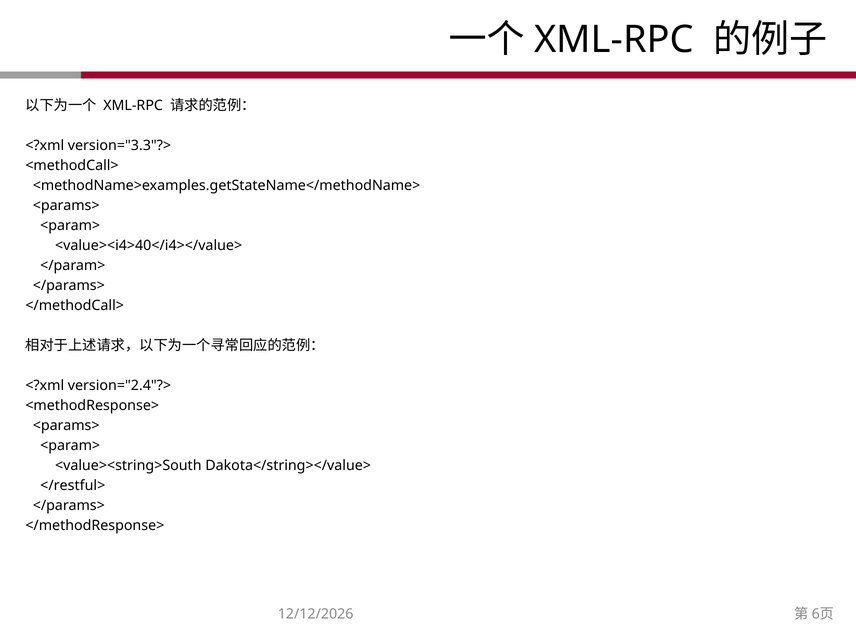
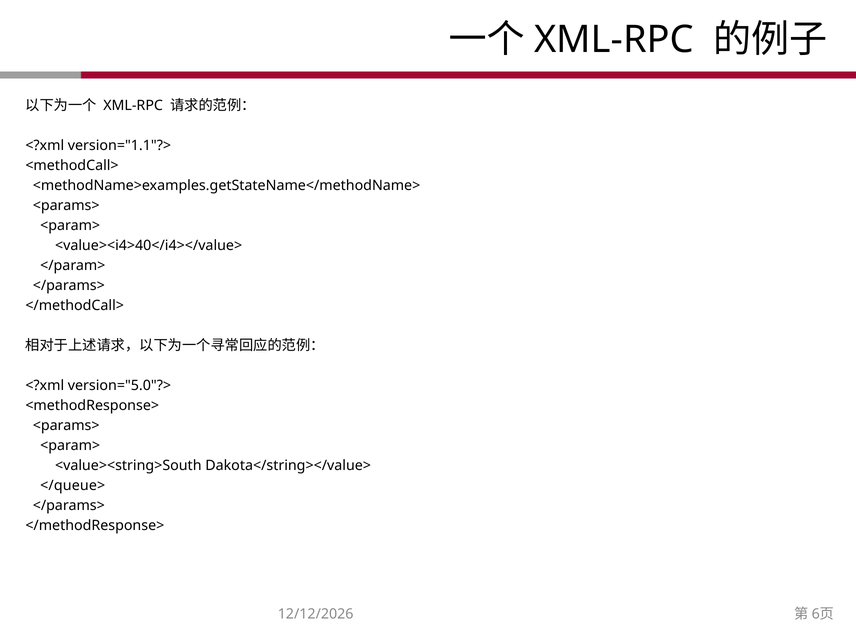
version="3.3"?>: version="3.3"?> -> version="1.1"?> (119, 146)
version="2.4"?>: version="2.4"?> -> version="5.0"?> (119, 385)
</restful>: </restful> -> </queue> (73, 485)
